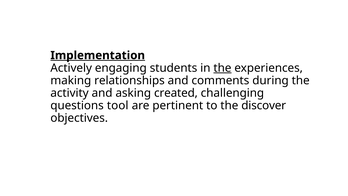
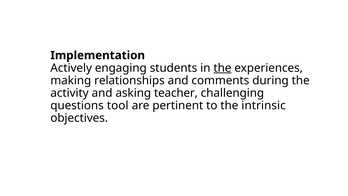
Implementation underline: present -> none (98, 55)
created: created -> teacher (176, 93)
discover: discover -> intrinsic (264, 105)
